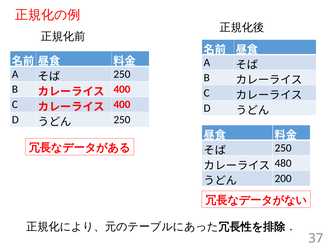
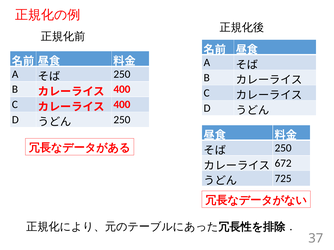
480: 480 -> 672 (283, 164)
200: 200 -> 725 (283, 179)
